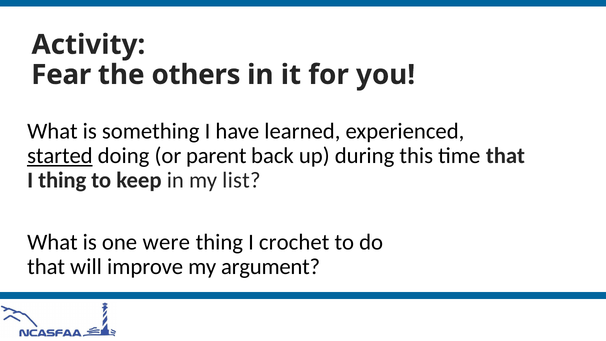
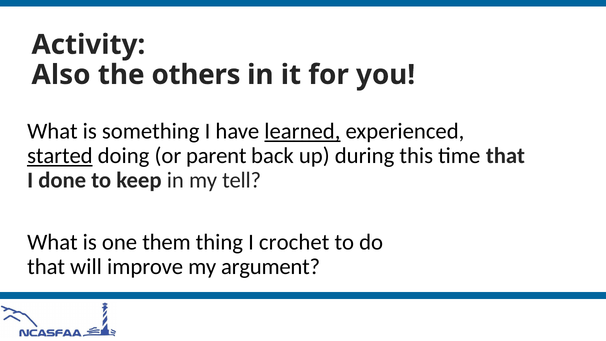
Fear: Fear -> Also (61, 75)
learned underline: none -> present (302, 131)
I thing: thing -> done (62, 180)
list: list -> tell (242, 180)
were: were -> them (167, 242)
